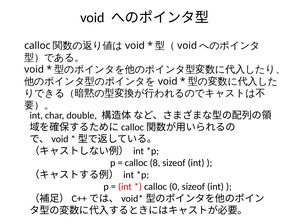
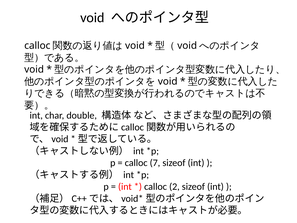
8: 8 -> 7 (155, 163)
0: 0 -> 2 (174, 186)
